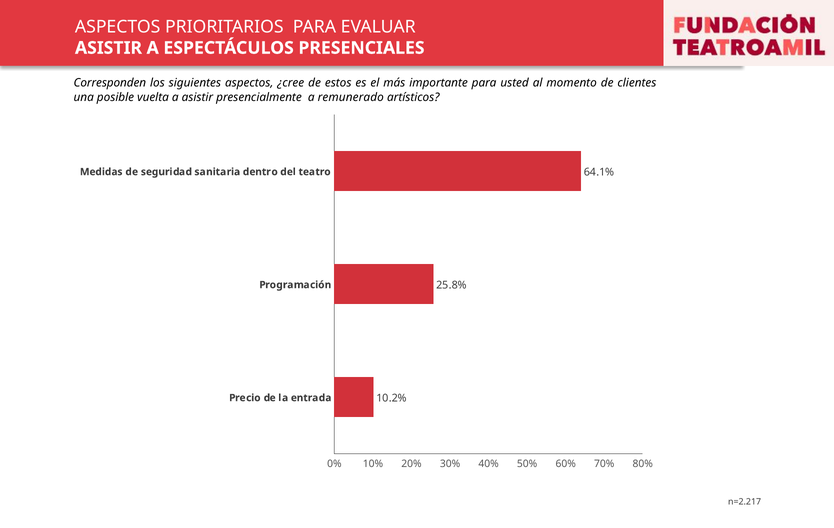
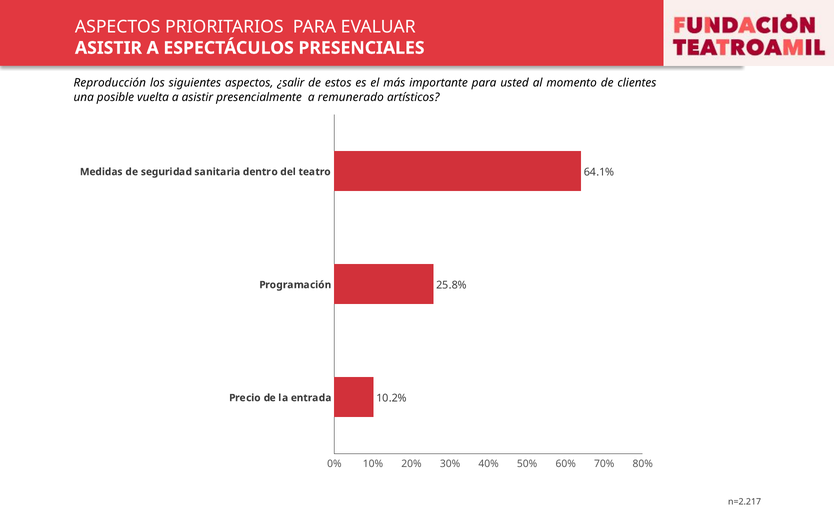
Corresponden: Corresponden -> Reproducción (110, 83)
¿cree: ¿cree -> ¿salir (291, 83)
